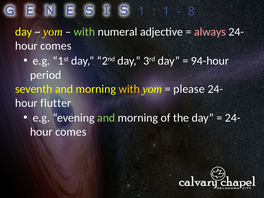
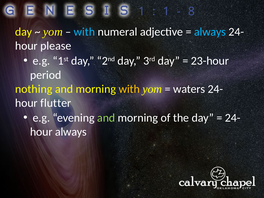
with colour: light green -> light blue (84, 32)
always colour: pink -> light blue (210, 32)
comes: comes -> please (56, 46)
94-hour: 94-hour -> 23-hour (210, 61)
seventh: seventh -> nothing (34, 89)
please: please -> waters (189, 89)
comes: comes -> always (71, 132)
